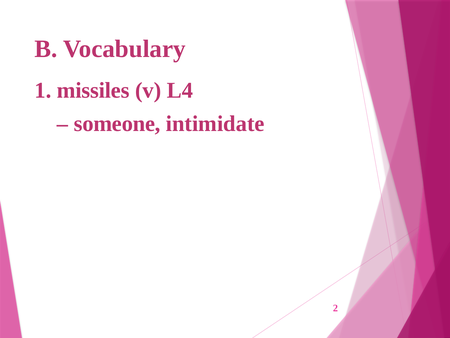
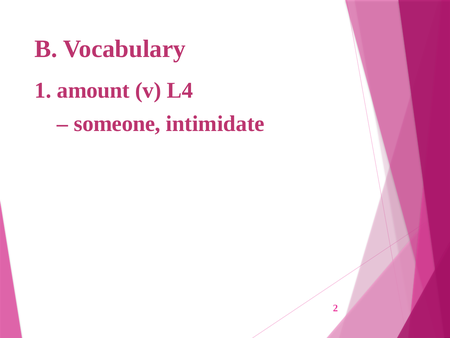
missiles: missiles -> amount (93, 90)
